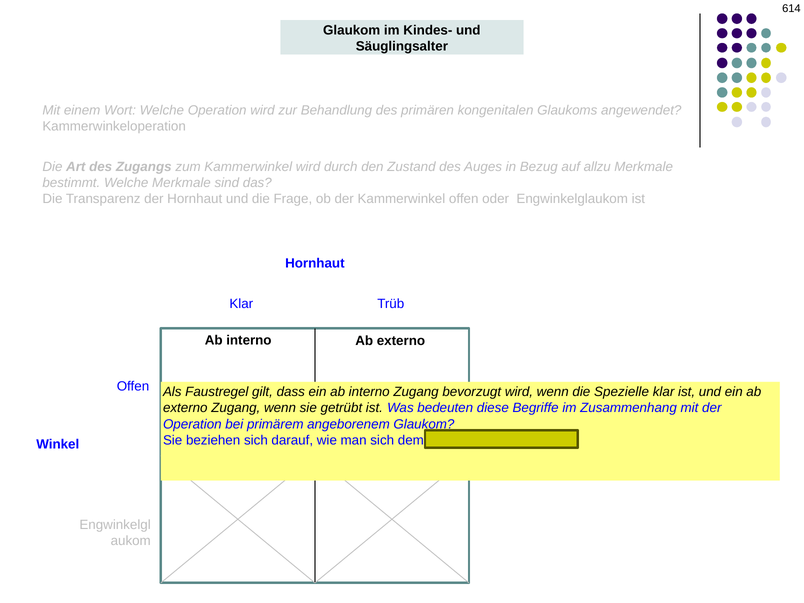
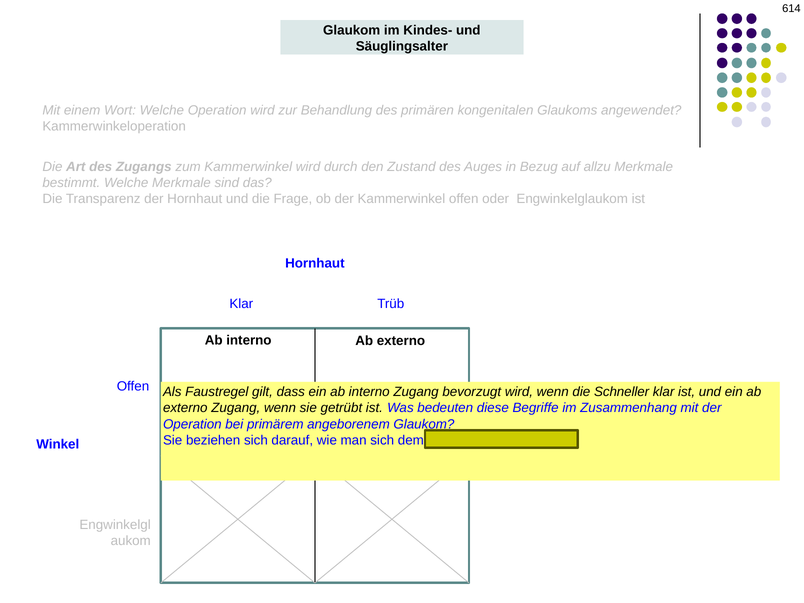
Spezielle: Spezielle -> Schneller (622, 392)
